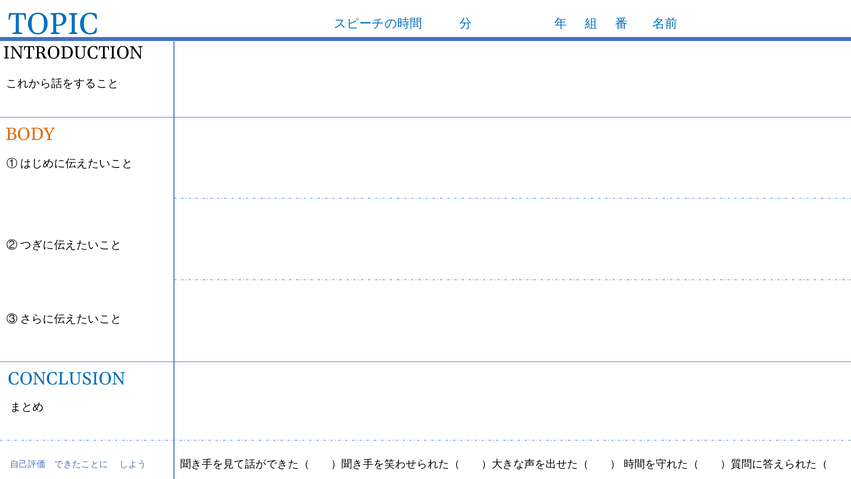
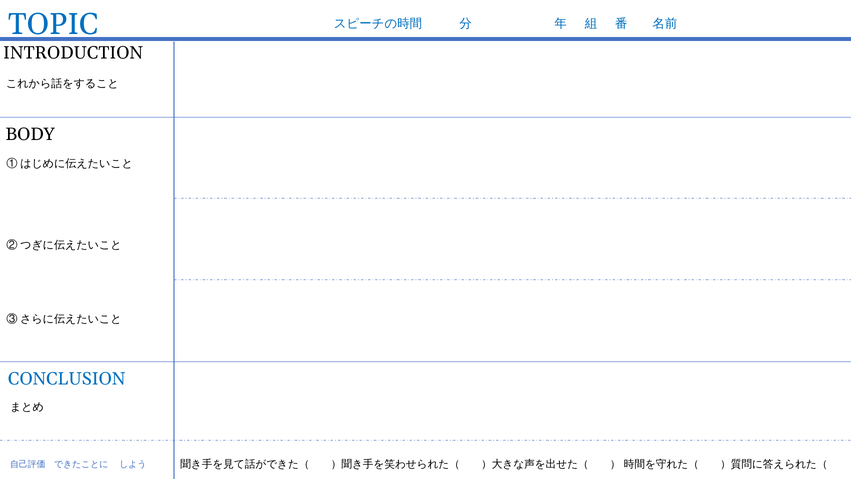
BODY colour: orange -> black (30, 134)
